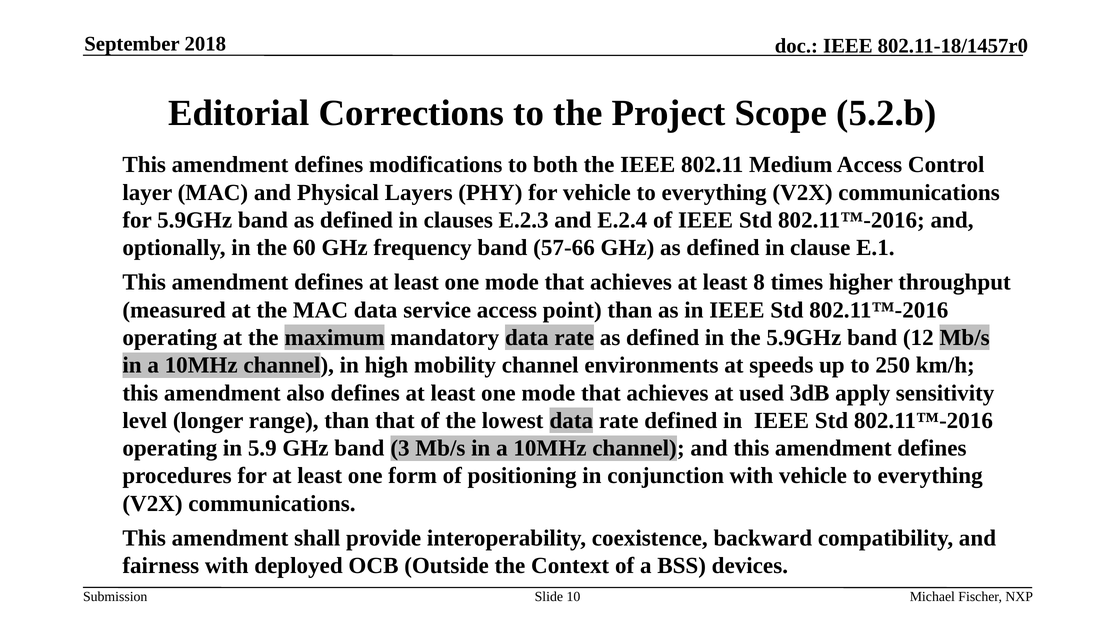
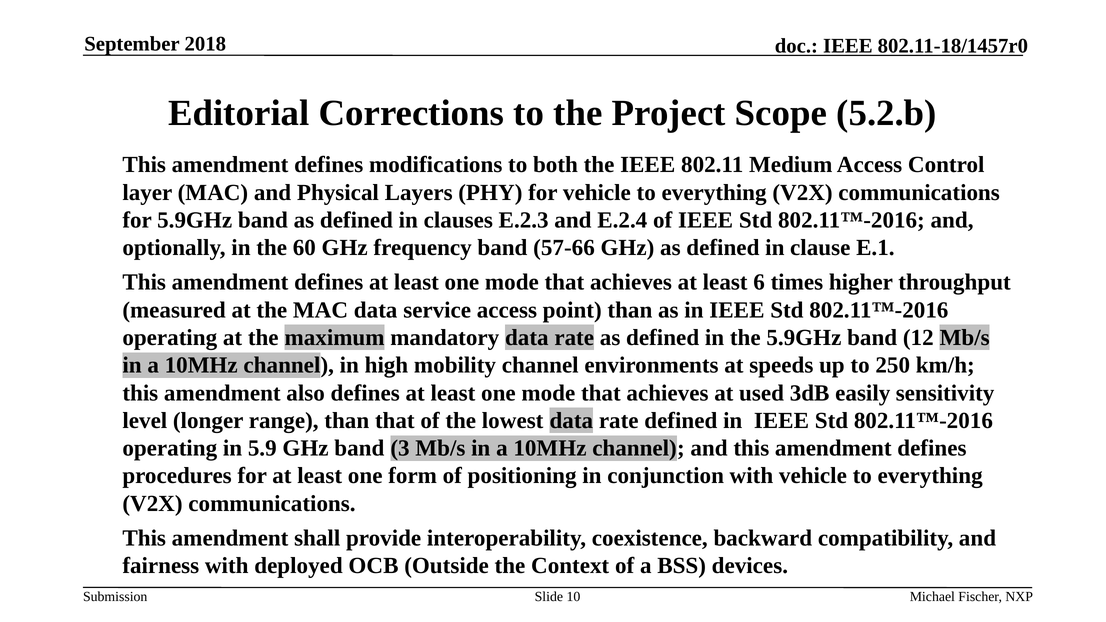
8: 8 -> 6 (759, 282)
apply: apply -> easily (863, 393)
